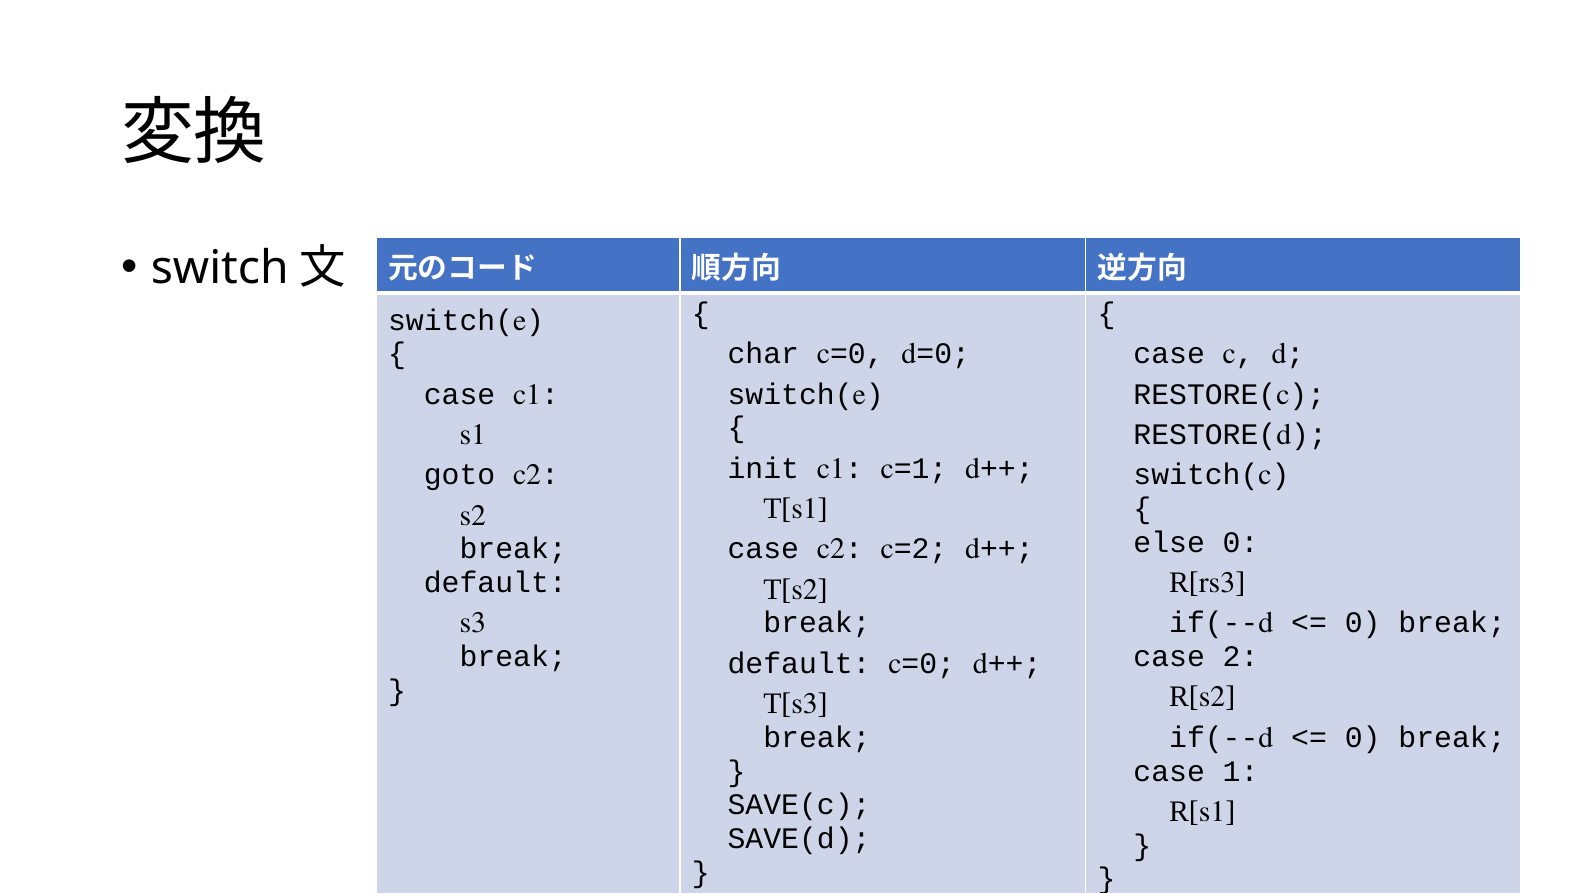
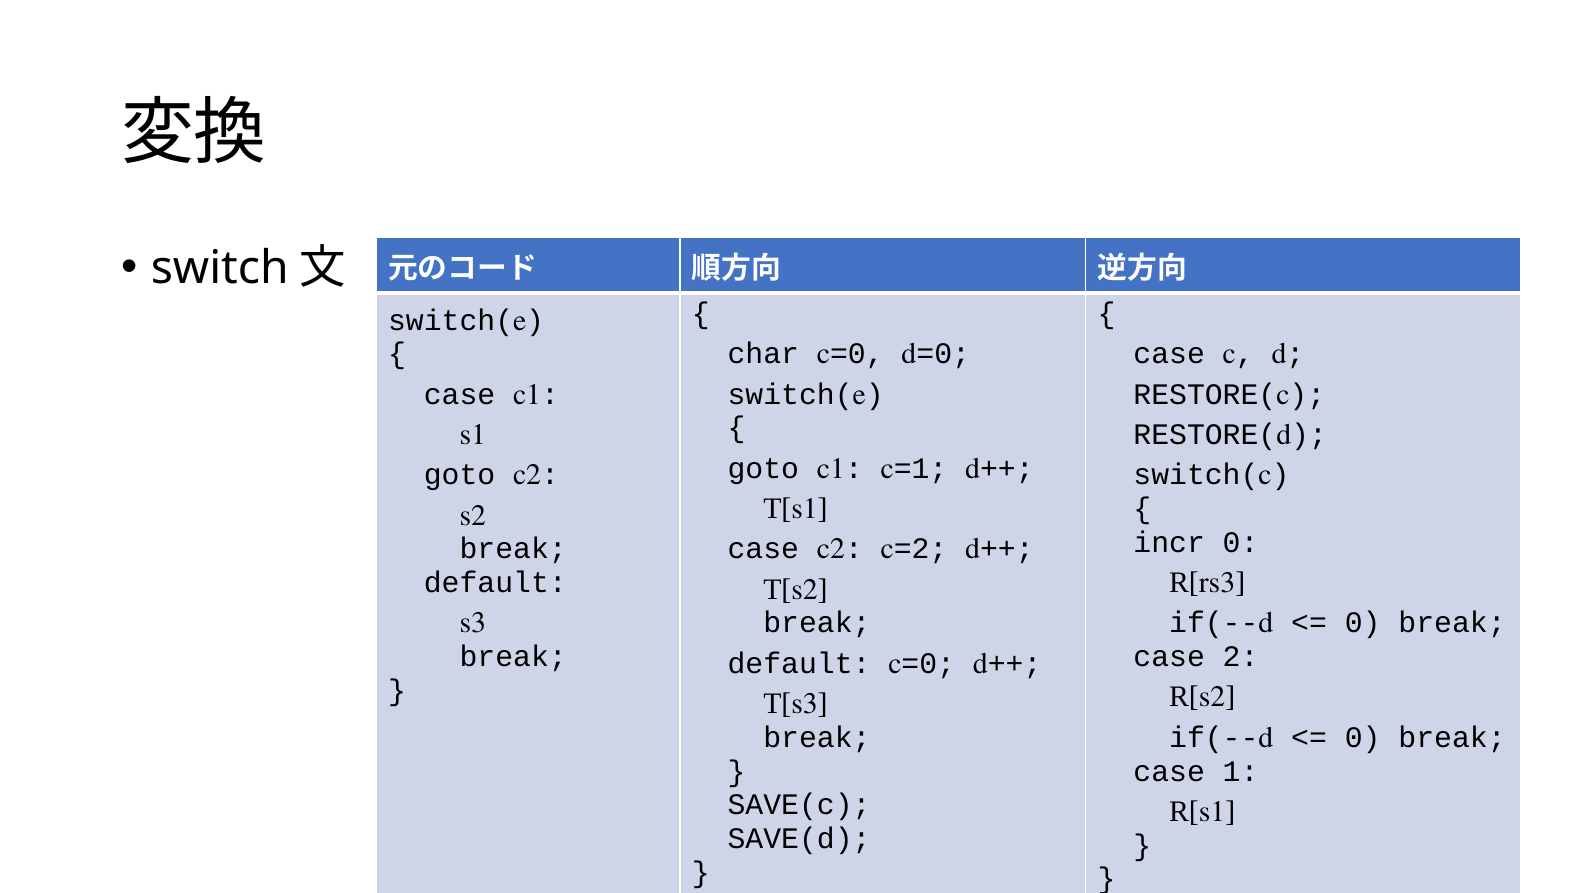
init: init -> goto (763, 468)
else: else -> incr (1169, 543)
